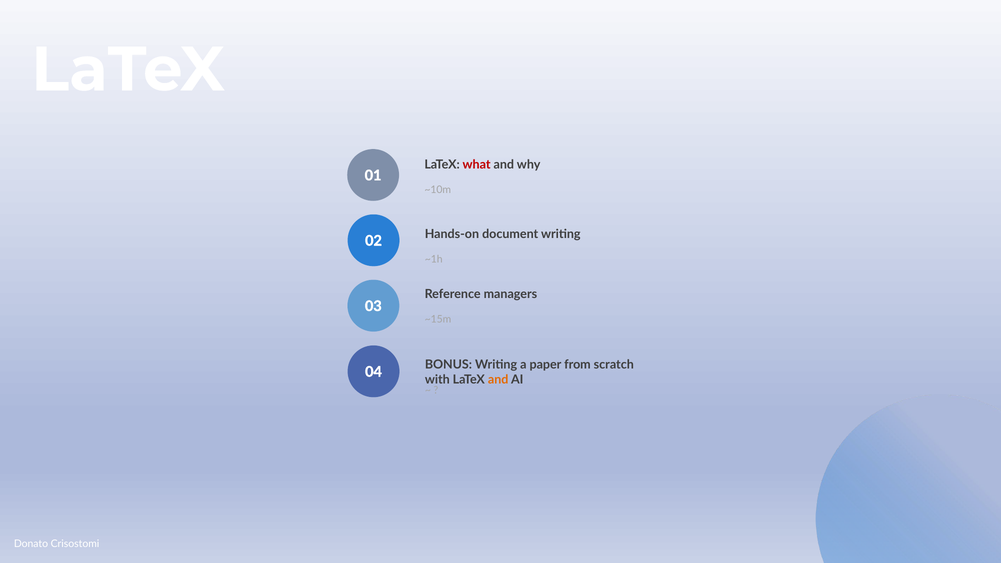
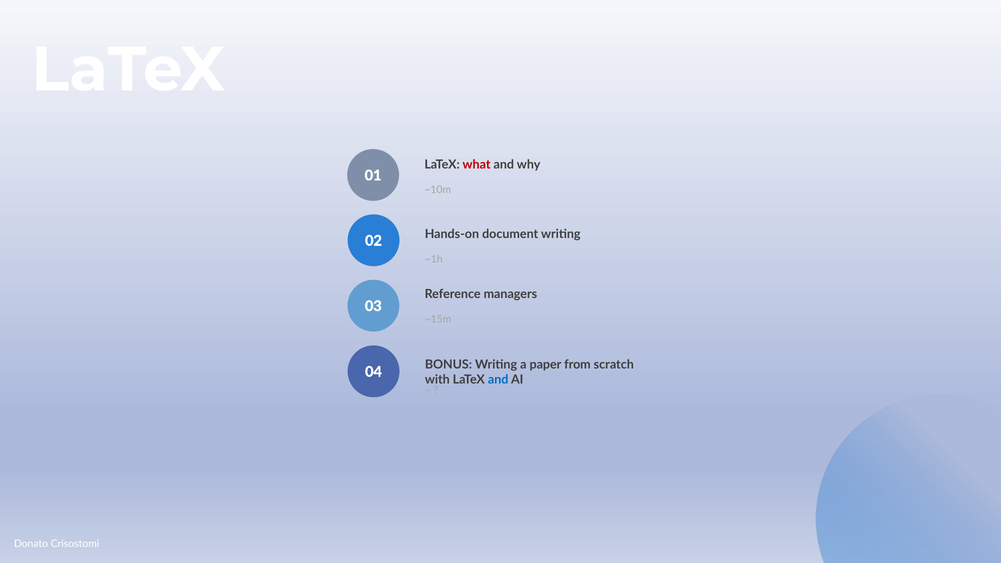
and colour: orange -> blue (498, 380)
